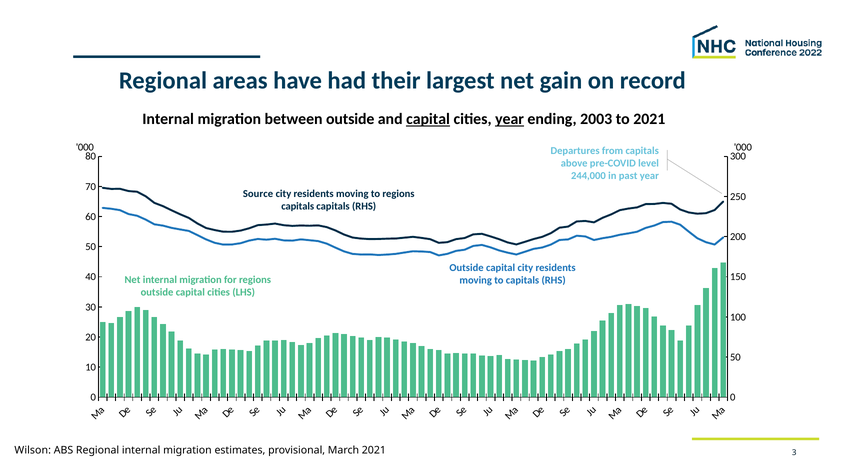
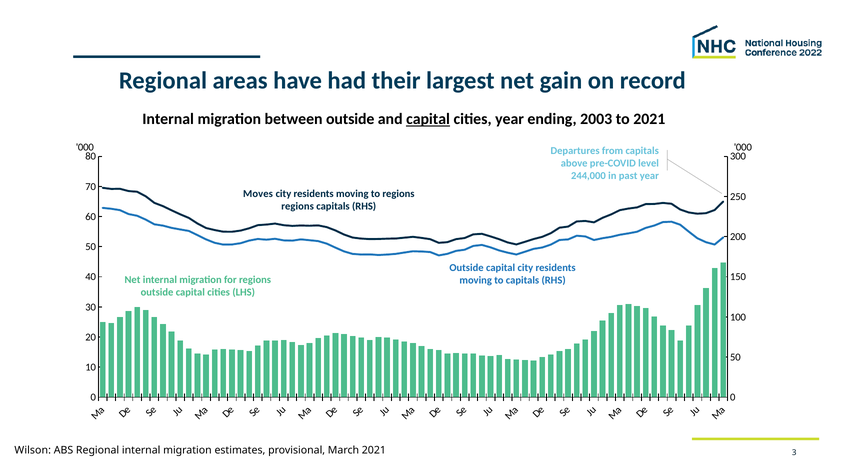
year underline: present -> none (510, 119)
Source: Source -> Moves (258, 194)
capitals: capitals -> regions (298, 206)
